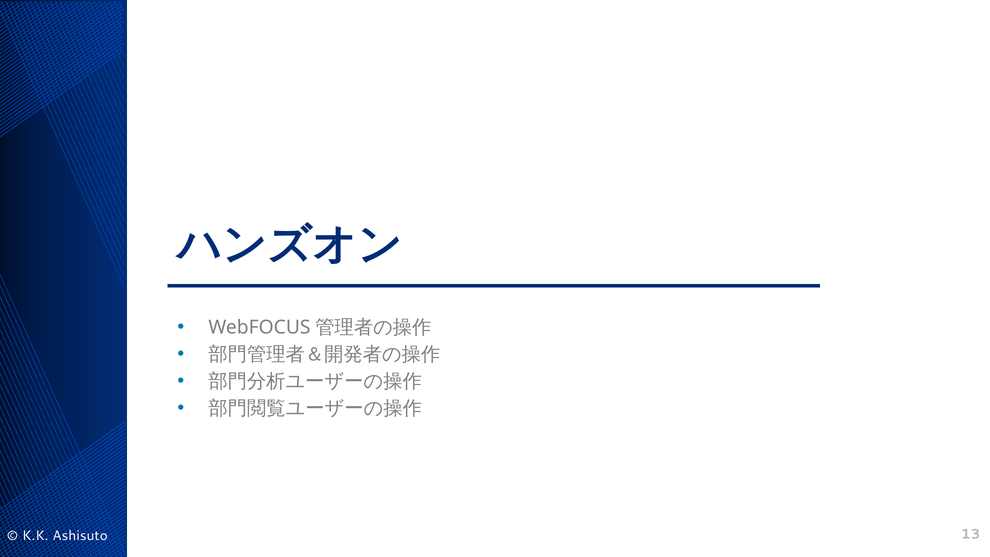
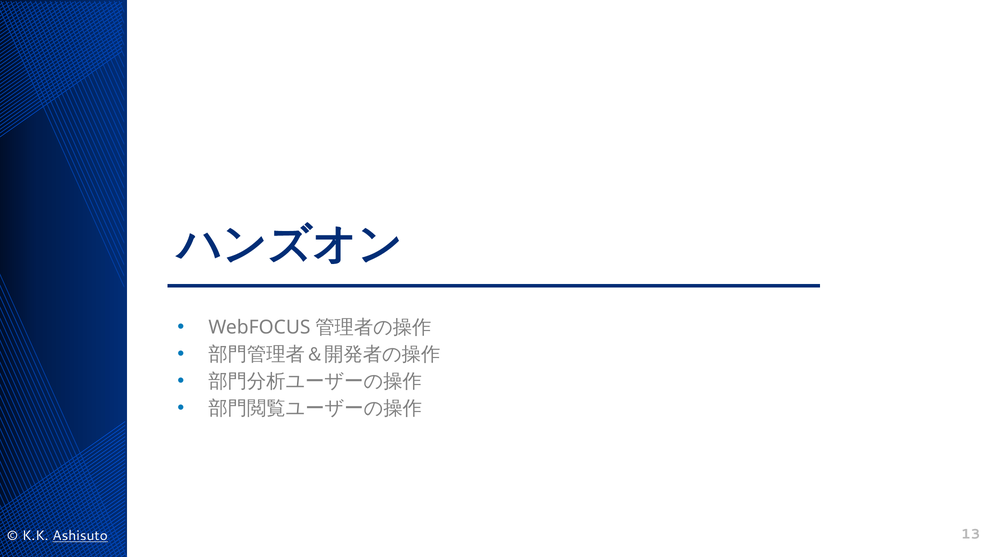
Ashisuto underline: none -> present (80, 536)
